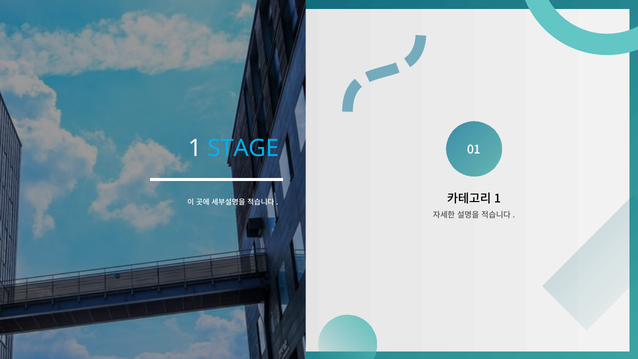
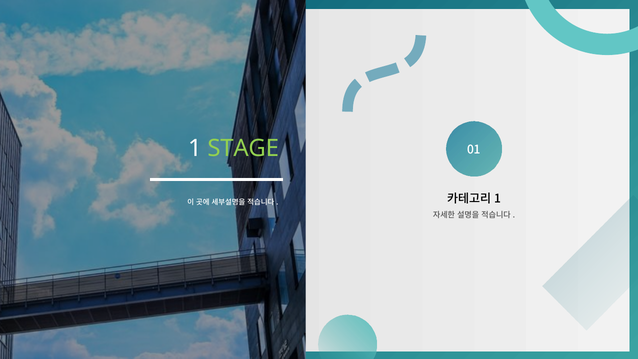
STAGE colour: light blue -> light green (243, 148)
